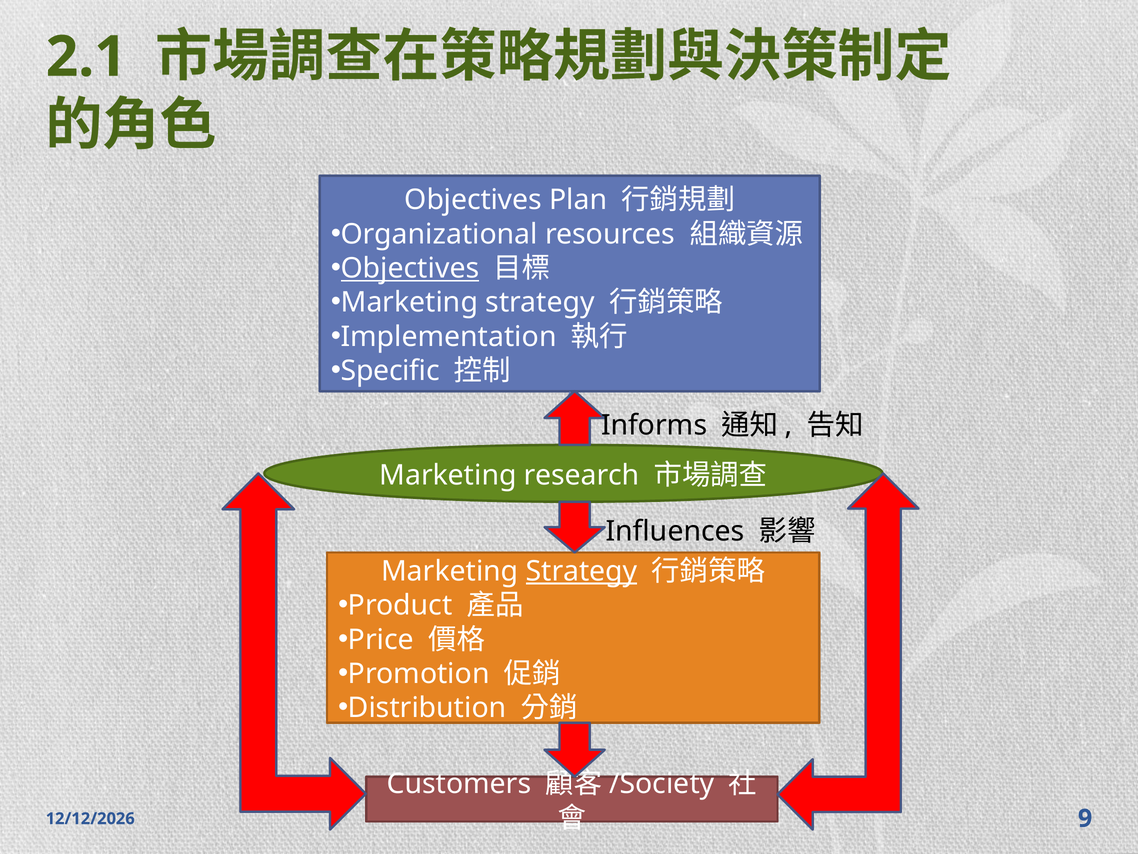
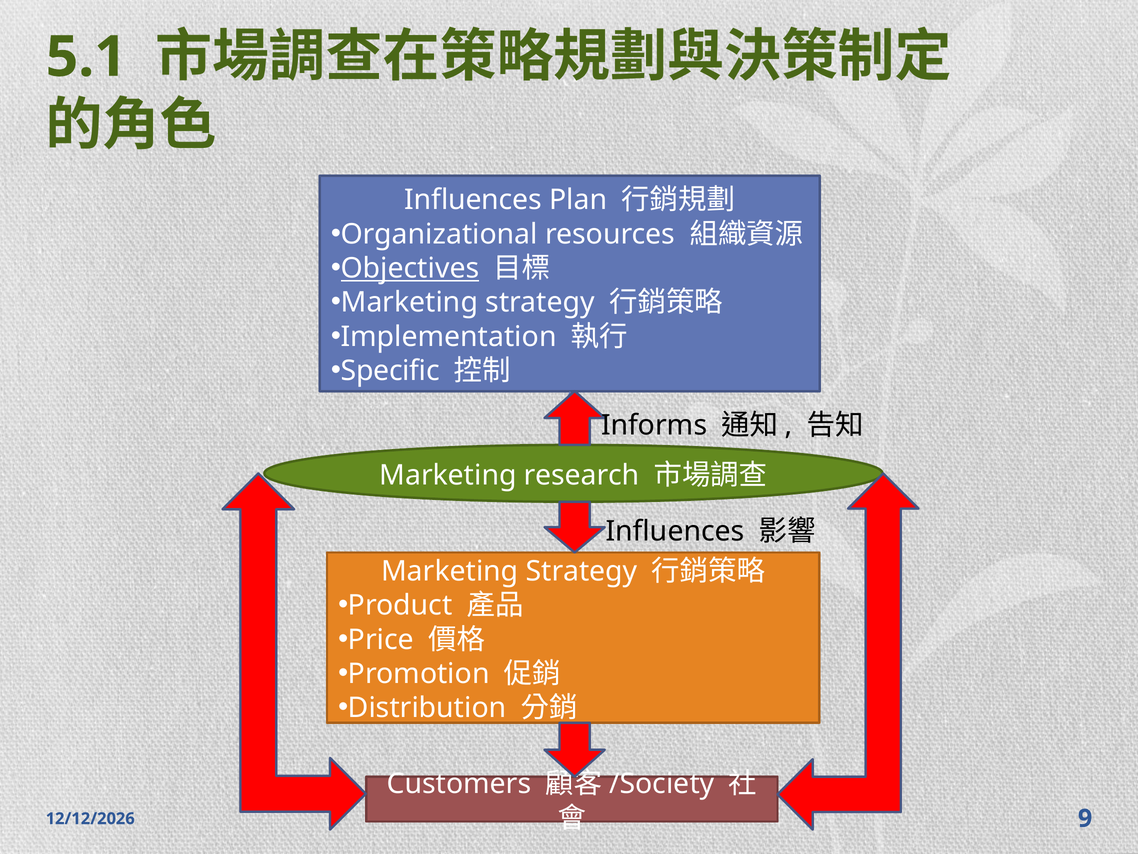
2.1: 2.1 -> 5.1 (86, 57)
Objectives: Objectives -> Influences (473, 200)
Strategy underline: present -> none (582, 571)
